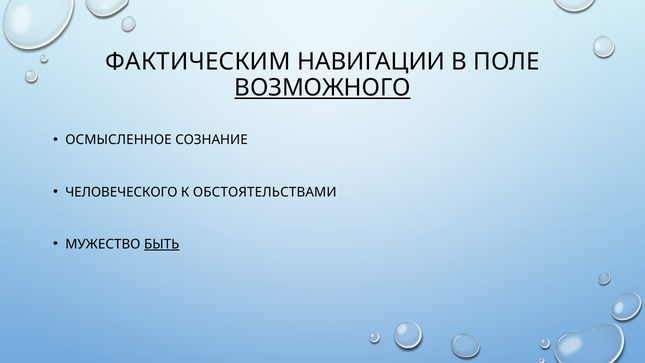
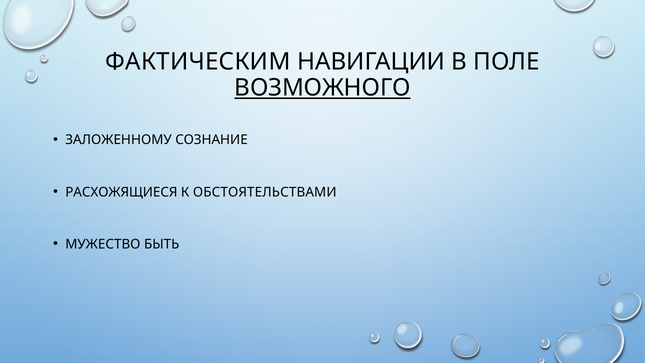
ОСМЫСЛЕННОЕ: ОСМЫСЛЕННОЕ -> ЗАЛОЖЕННОМУ (119, 140)
ЧЕЛОВЕЧЕСКОГО: ЧЕЛОВЕЧЕСКОГО -> РАСХОЖЯЩИЕСЯ (121, 192)
БЫТЬ underline: present -> none (162, 244)
